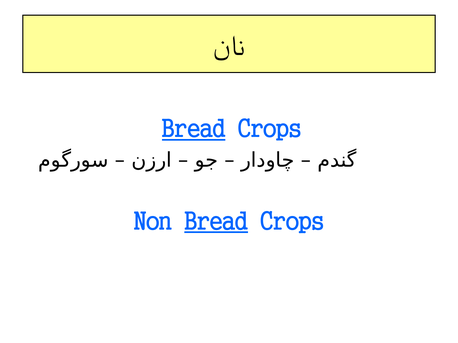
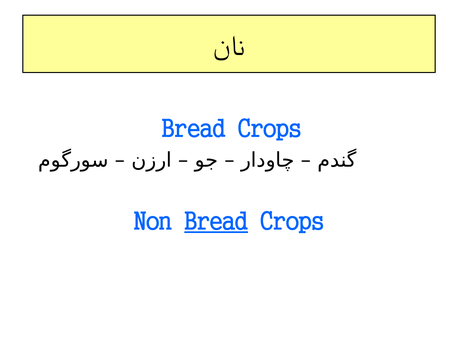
Bread underline: present -> none (194, 129)
